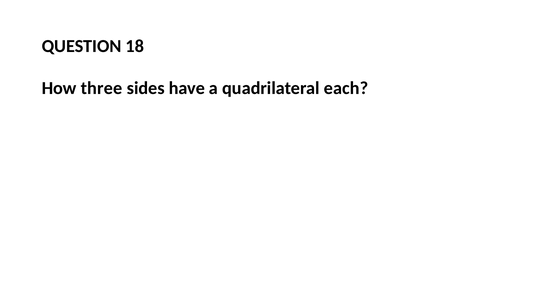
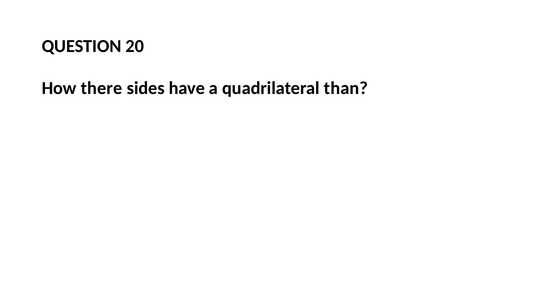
18: 18 -> 20 (135, 46)
three: three -> there (102, 88)
each: each -> than (346, 88)
